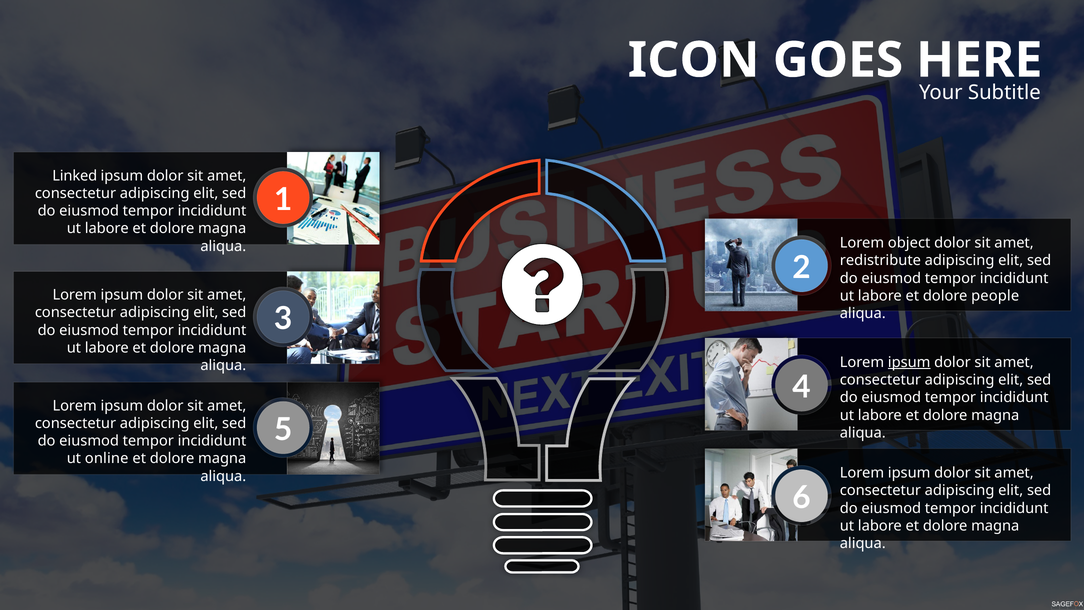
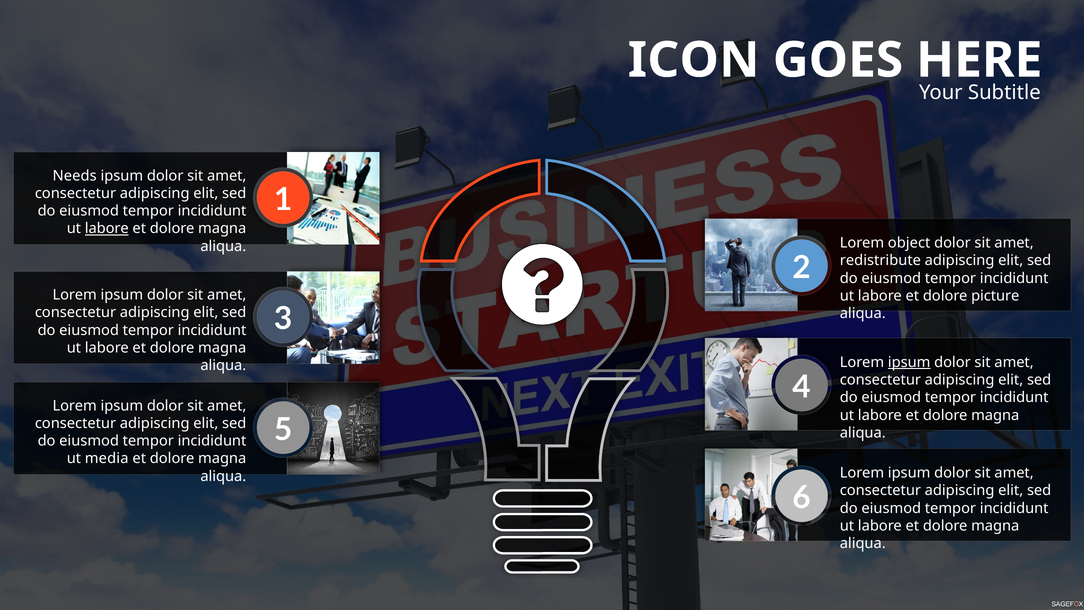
Linked: Linked -> Needs (75, 176)
labore underline: none -> present (107, 228)
people: people -> picture (995, 296)
online: online -> media (107, 458)
